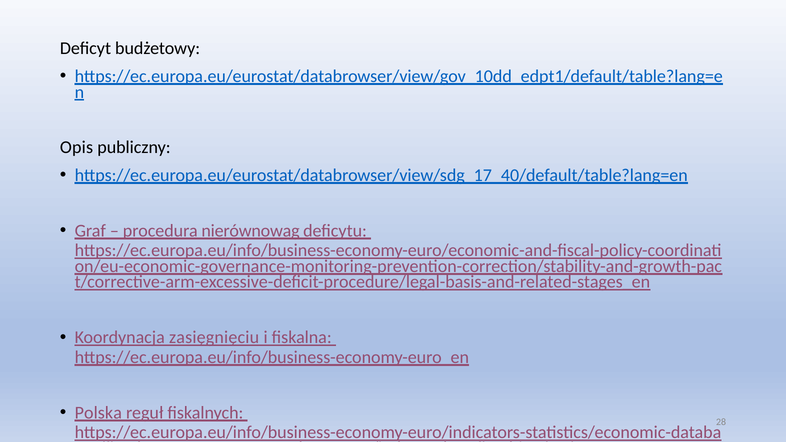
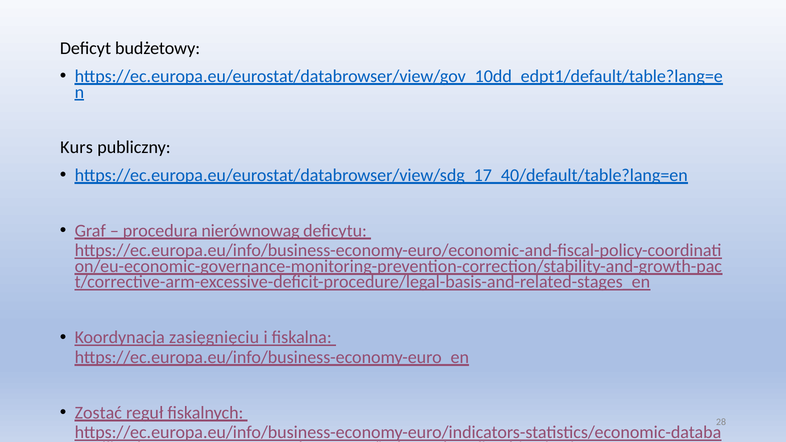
Opis: Opis -> Kurs (77, 147)
Polska: Polska -> Zostać (98, 413)
